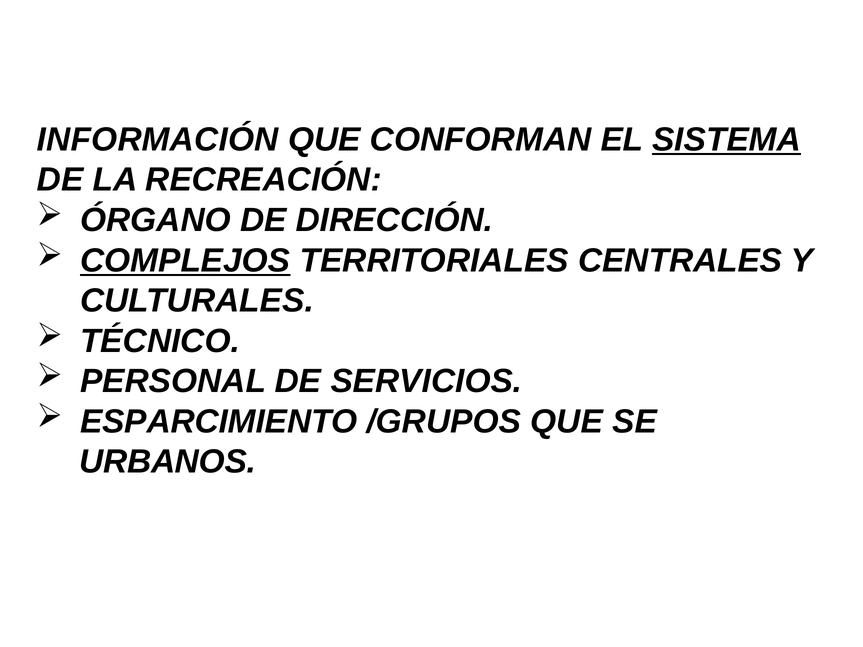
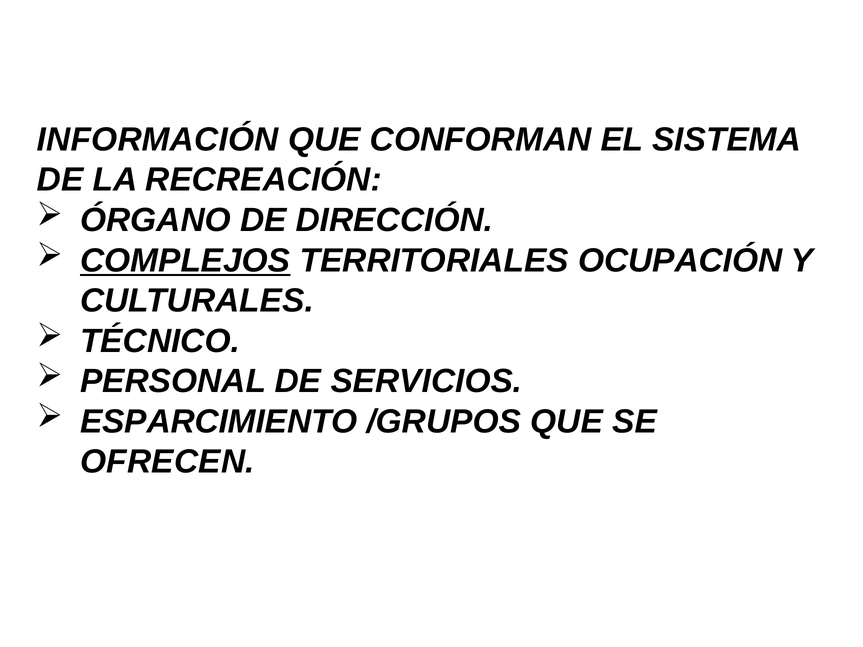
SISTEMA underline: present -> none (727, 140)
CENTRALES: CENTRALES -> OCUPACIÓN (680, 261)
URBANOS: URBANOS -> OFRECEN (167, 462)
